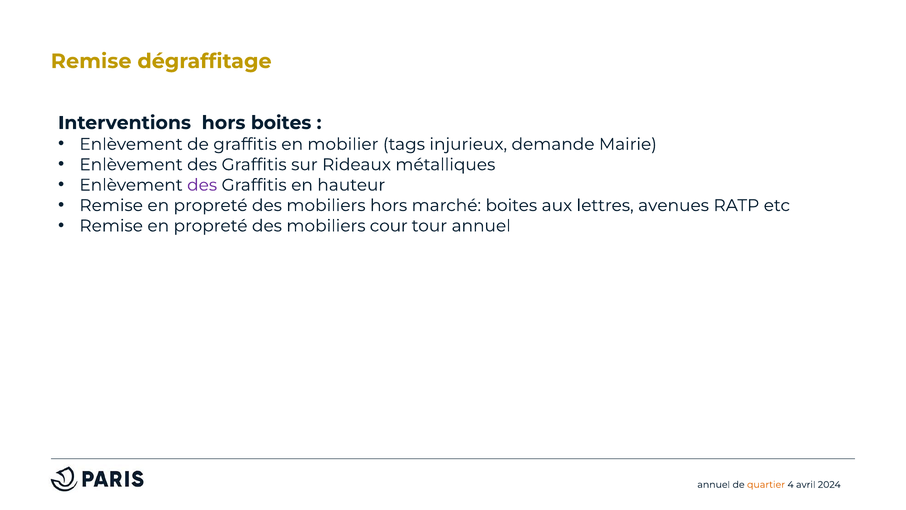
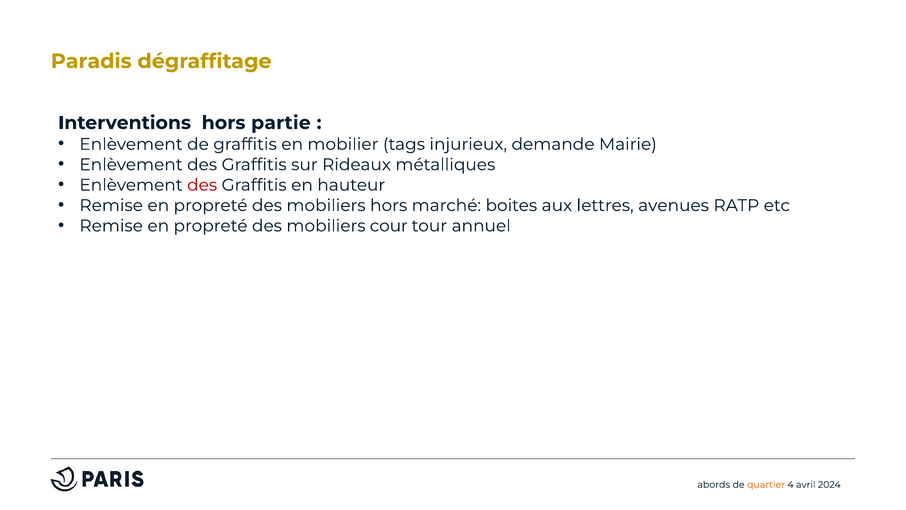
Remise: Remise -> Paradis (91, 61)
hors boites: boites -> partie (281, 123)
des colour: purple -> red (202, 185)
annuel: annuel -> abords (714, 484)
